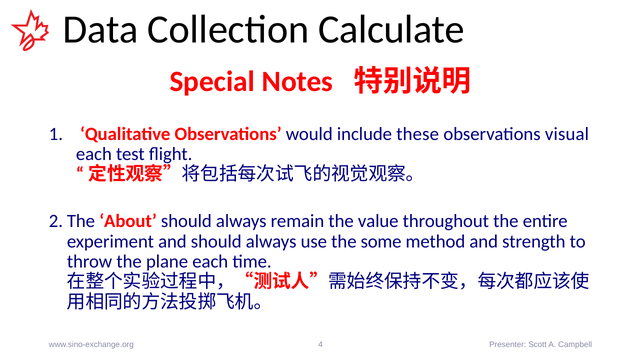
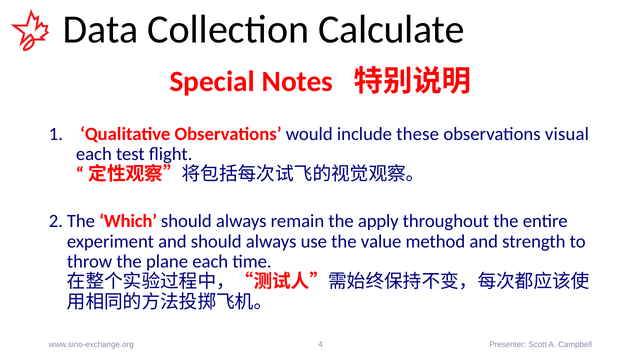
About: About -> Which (128, 221)
value: value -> apply (378, 221)
some: some -> value (381, 241)
